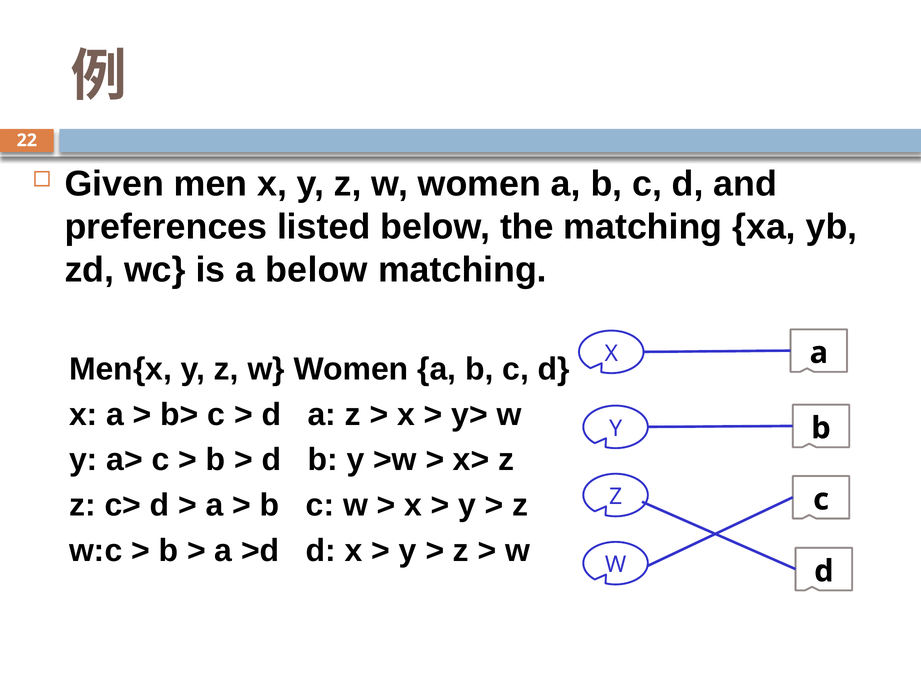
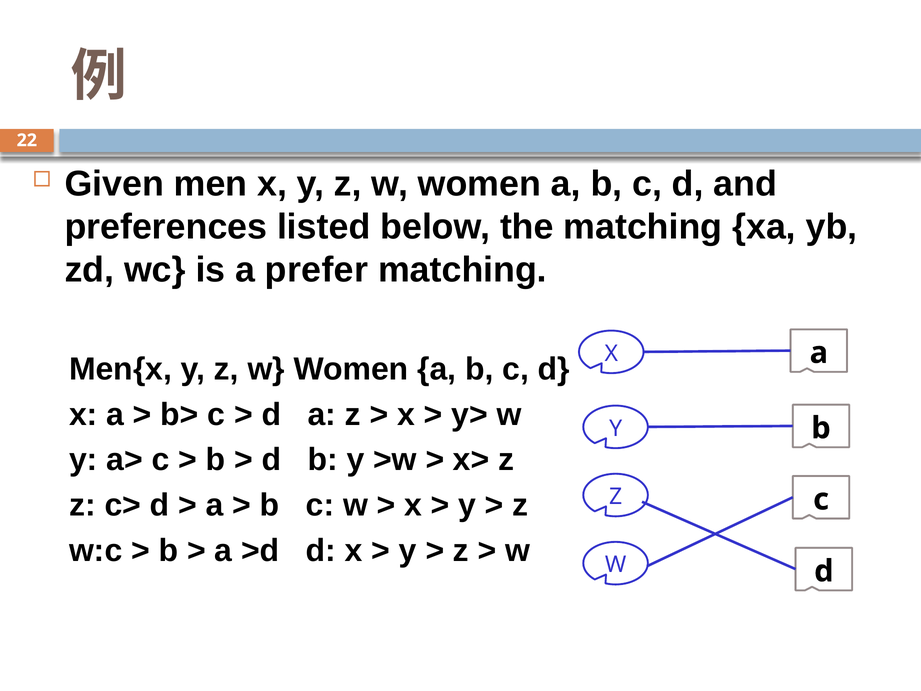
a below: below -> prefer (316, 270)
